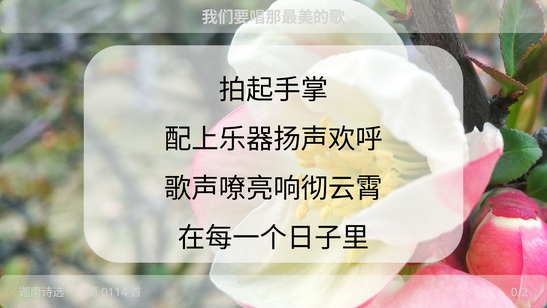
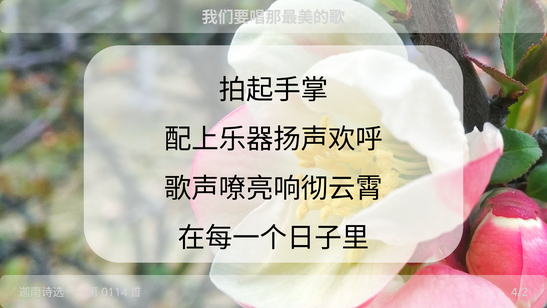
0/2: 0/2 -> 4/2 (520, 292)
